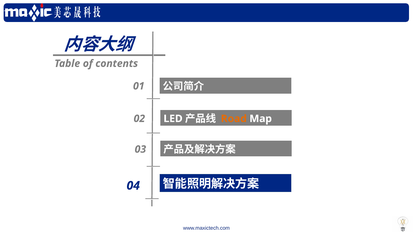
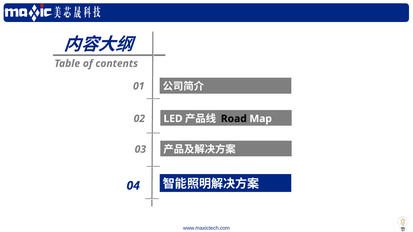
Road colour: orange -> black (234, 119)
